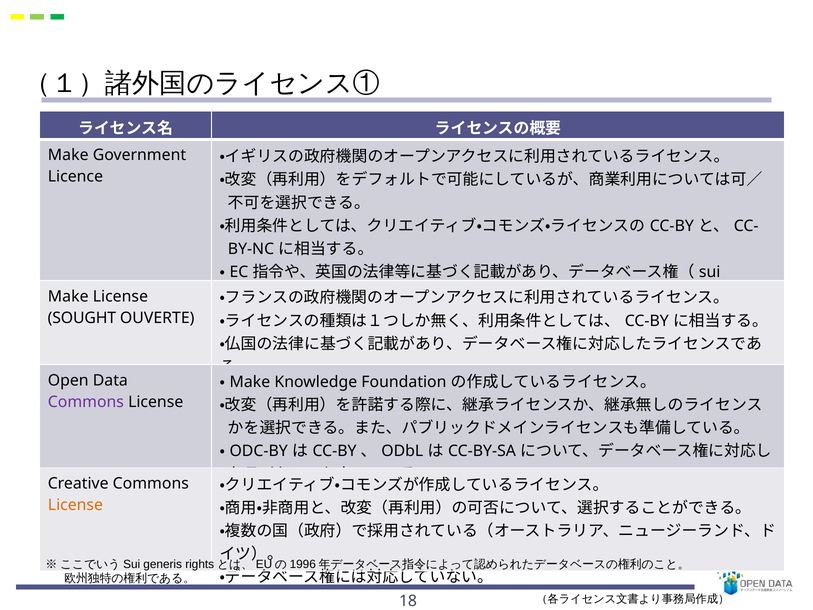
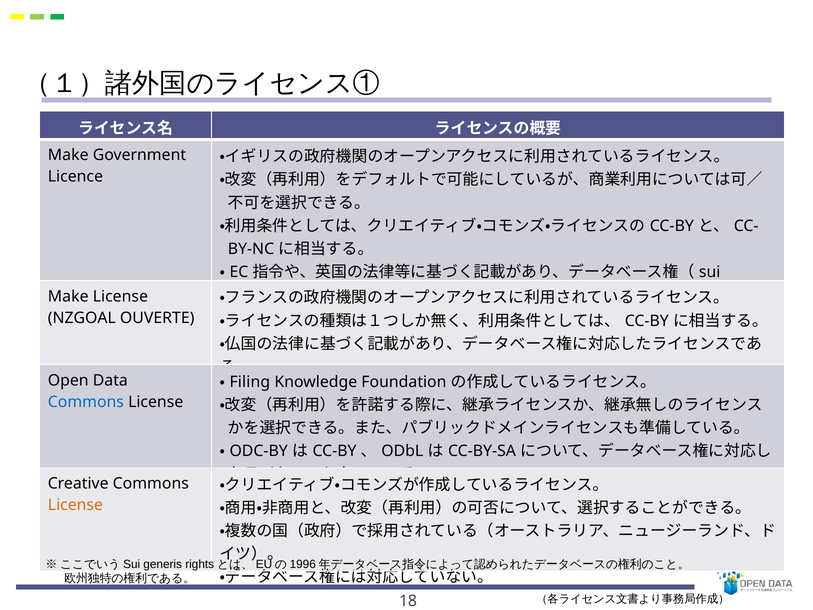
SOUGHT: SOUGHT -> NZGOAL (82, 318)
Make: Make -> Filing (250, 382)
Commons colour: purple -> blue (86, 402)
